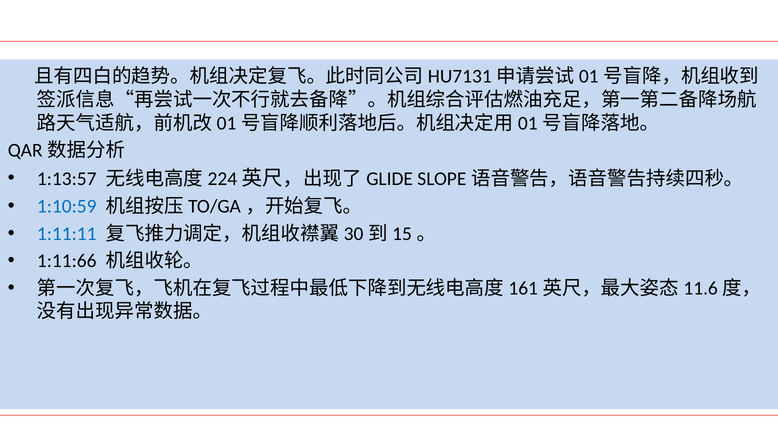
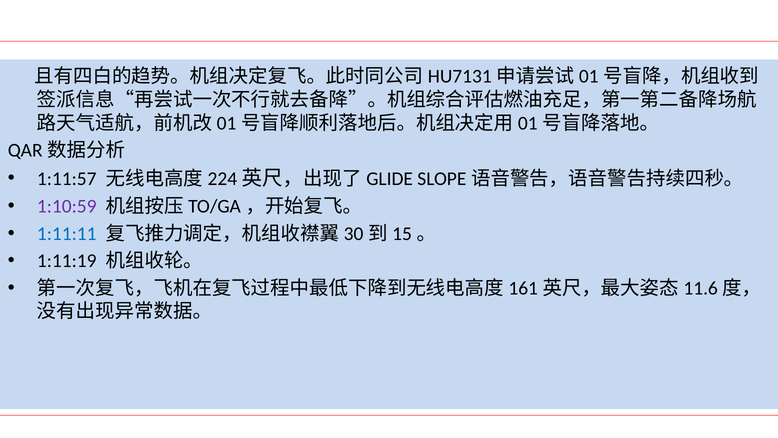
1:13:57: 1:13:57 -> 1:11:57 (67, 179)
1:10:59 colour: blue -> purple (67, 206)
1:11:66: 1:11:66 -> 1:11:19 (67, 261)
